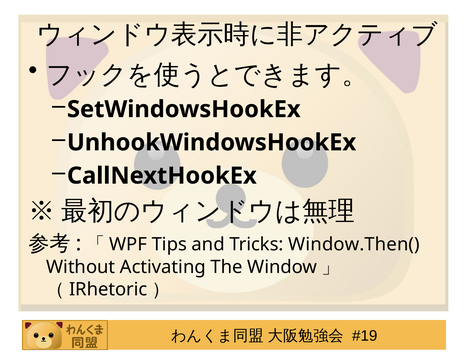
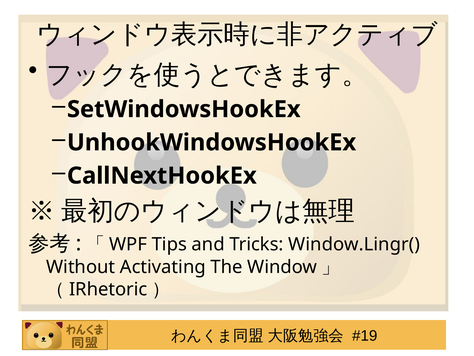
Window.Then(: Window.Then( -> Window.Lingr( (354, 244)
